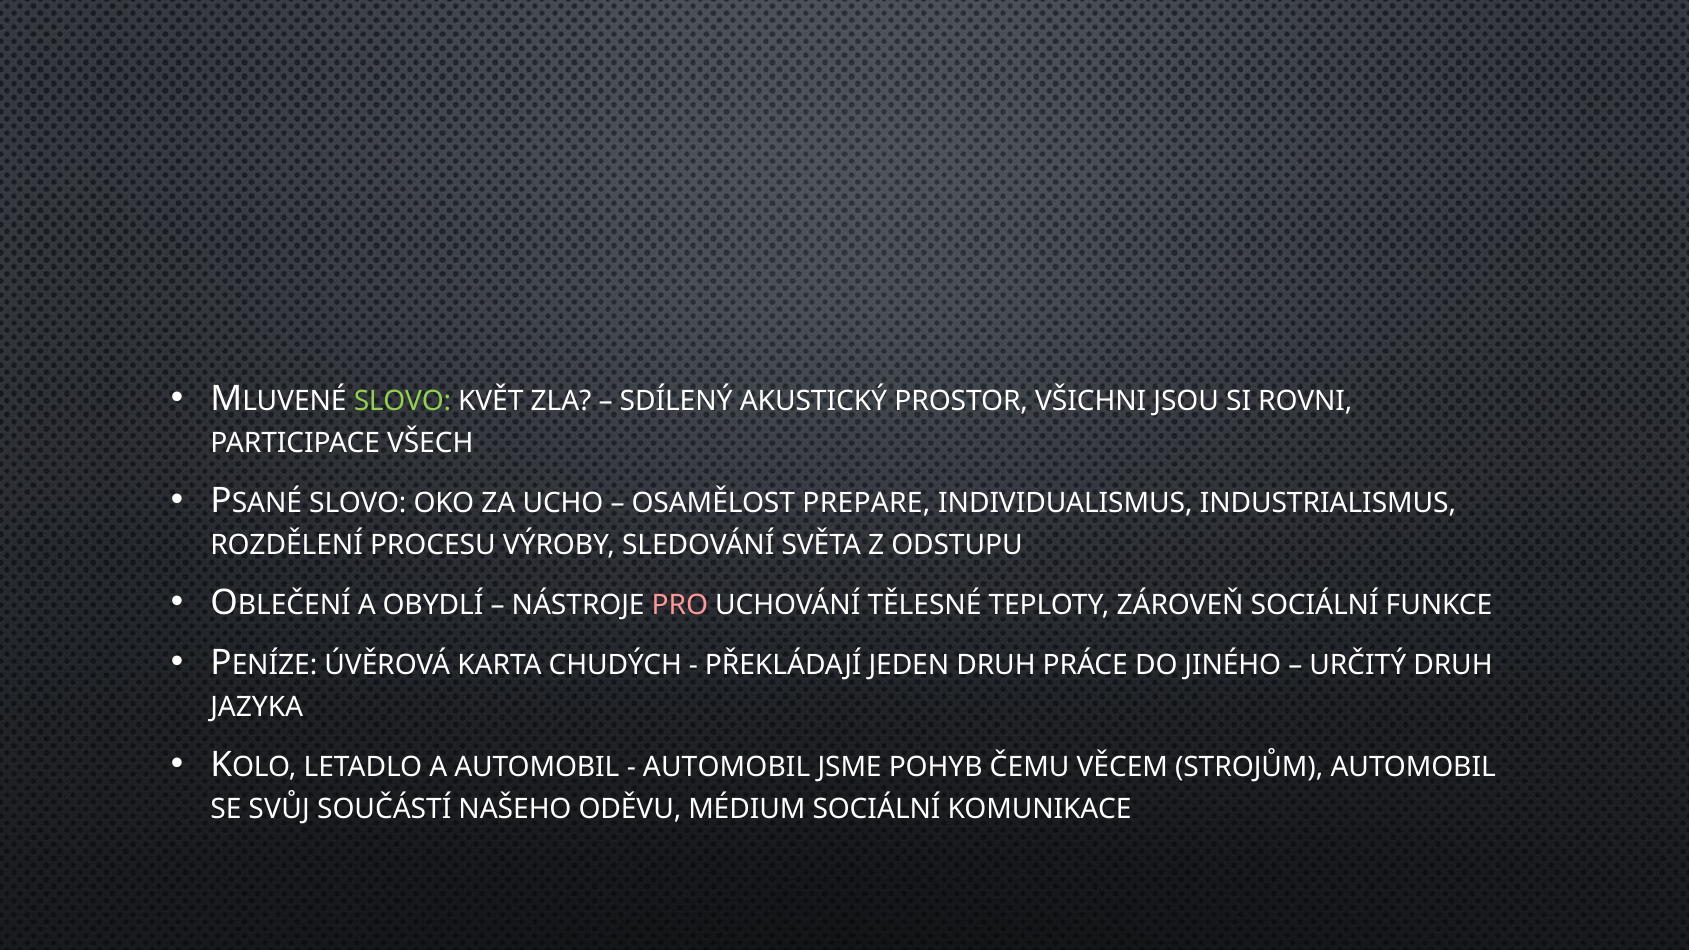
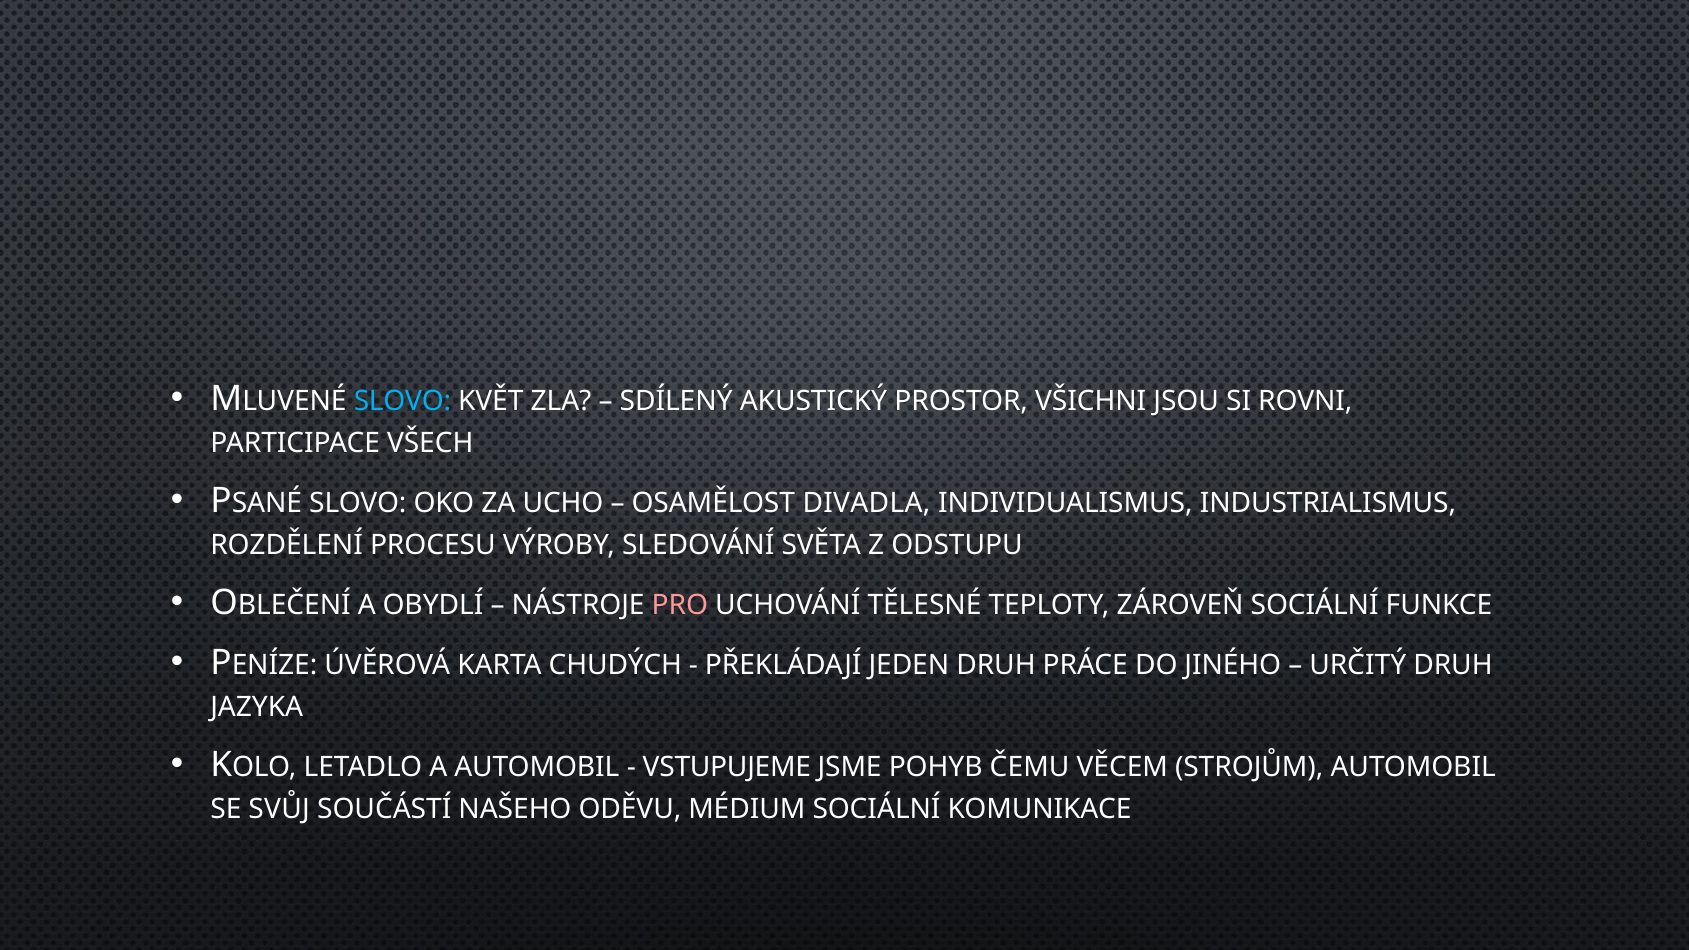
SLOVO colour: light green -> light blue (402, 401)
PREPARE: PREPARE -> DIVADLA (866, 503)
AUTOMOBIL: AUTOMOBIL -> VSTUPUJEME (727, 767)
